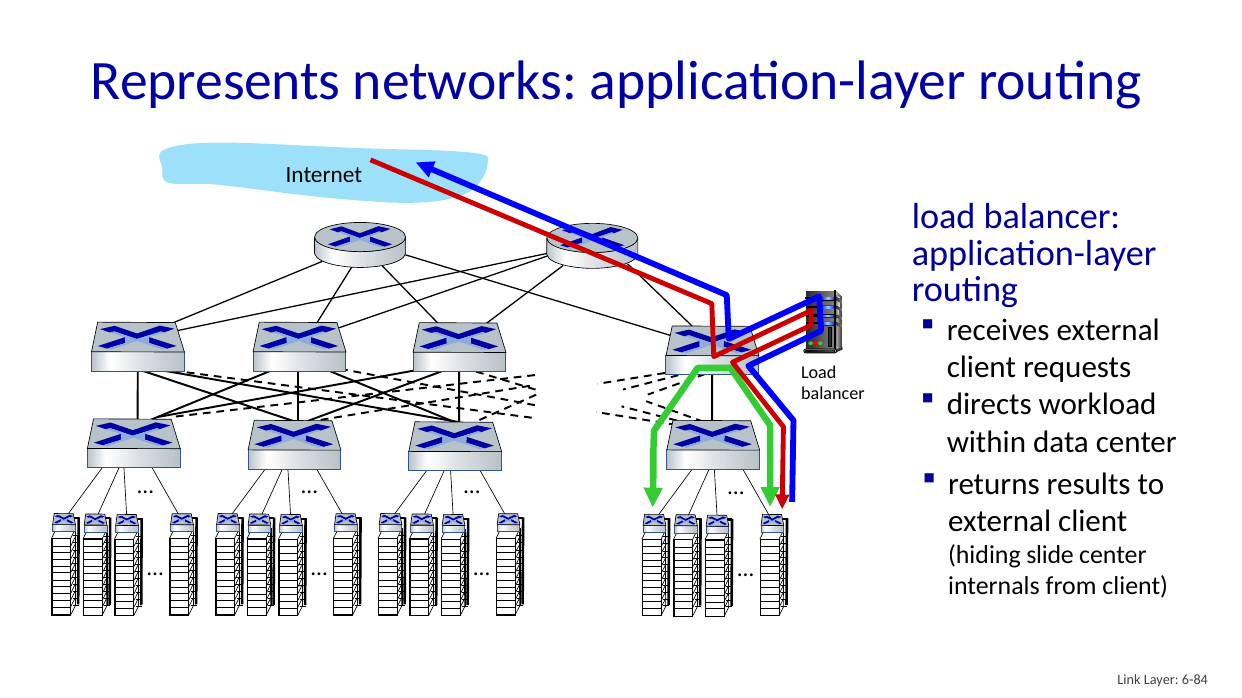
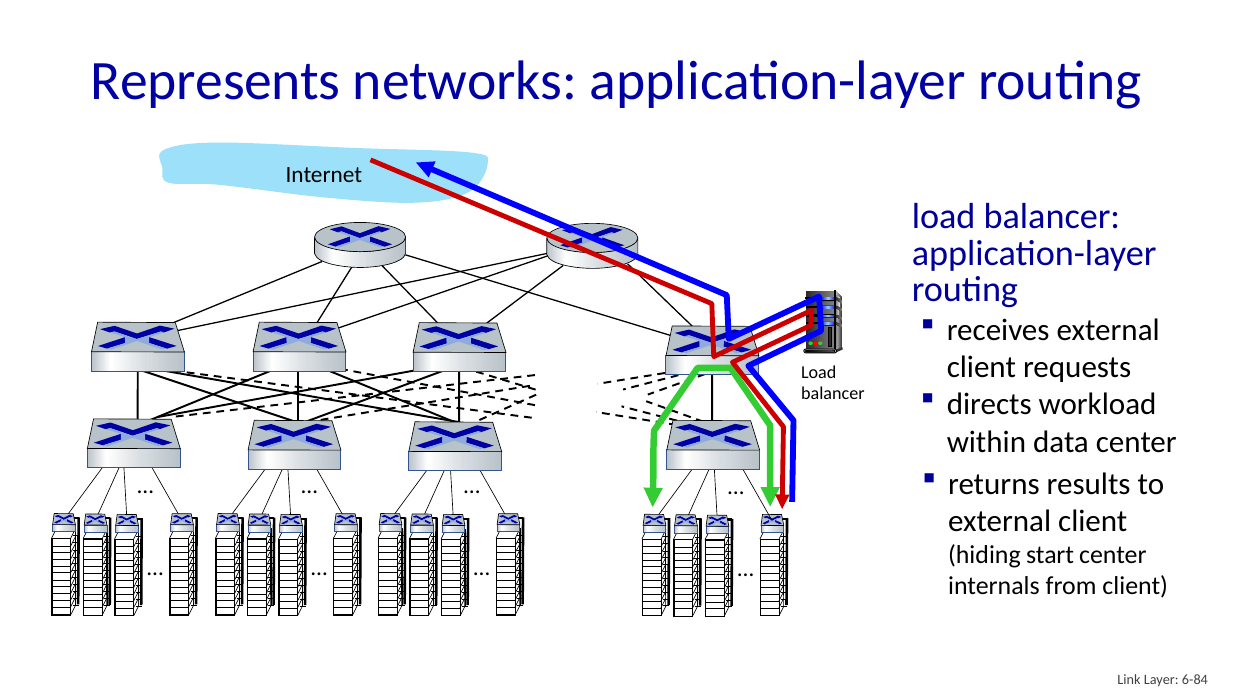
slide: slide -> start (1050, 556)
